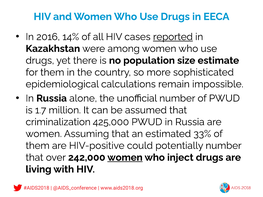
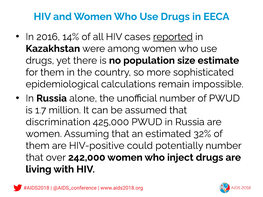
criminalization: criminalization -> discrimination (58, 122)
33%: 33% -> 32% (202, 134)
women underline: present -> none (125, 158)
